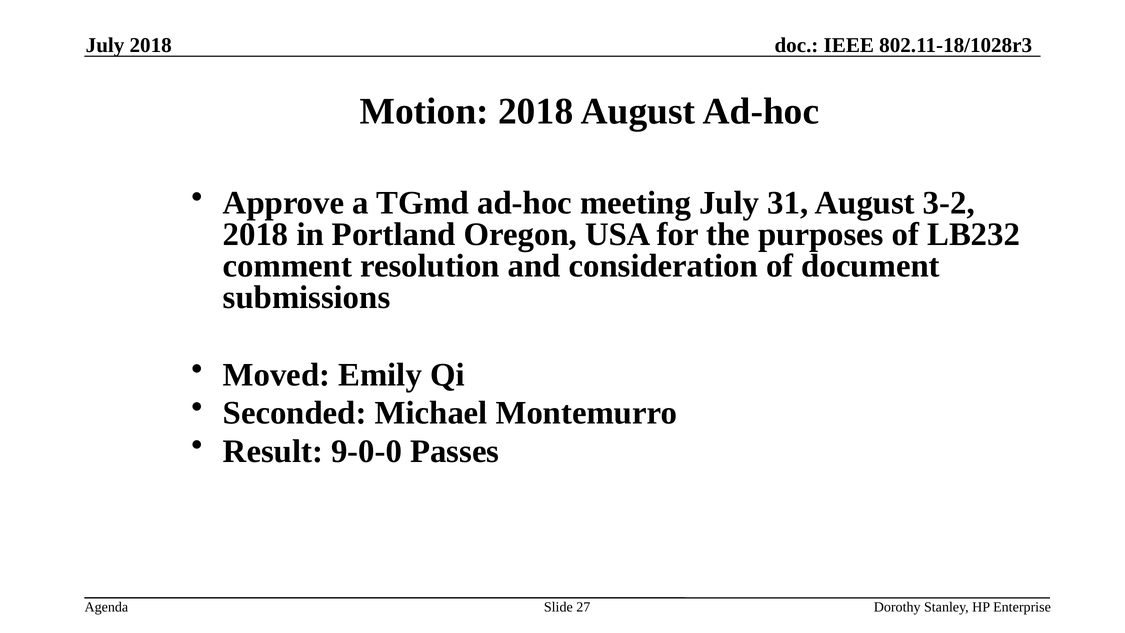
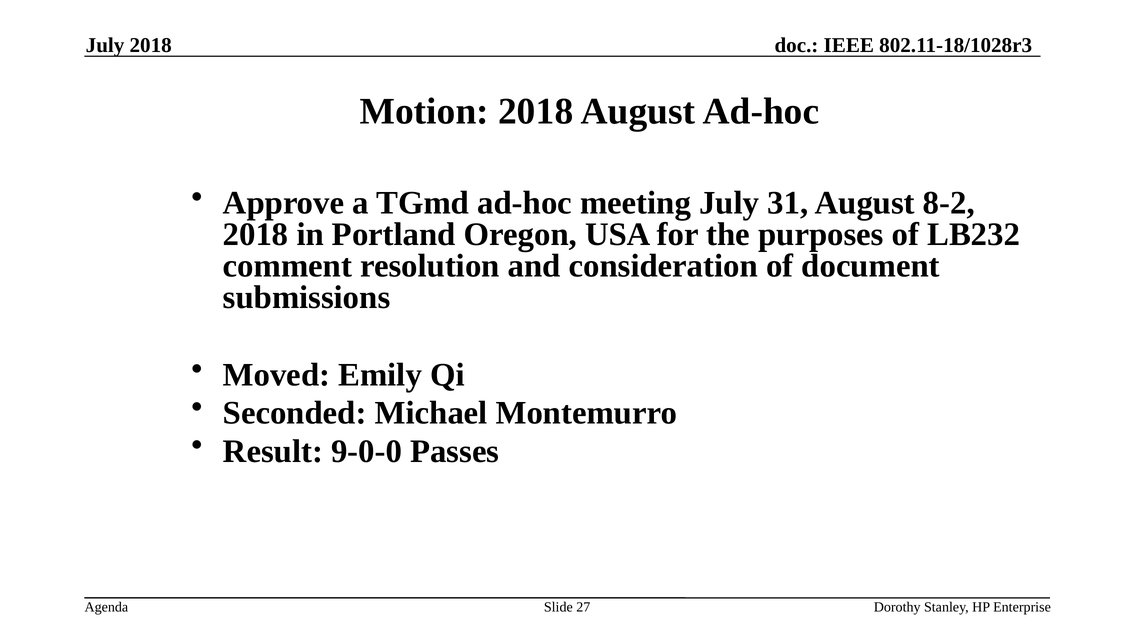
3-2: 3-2 -> 8-2 (949, 203)
